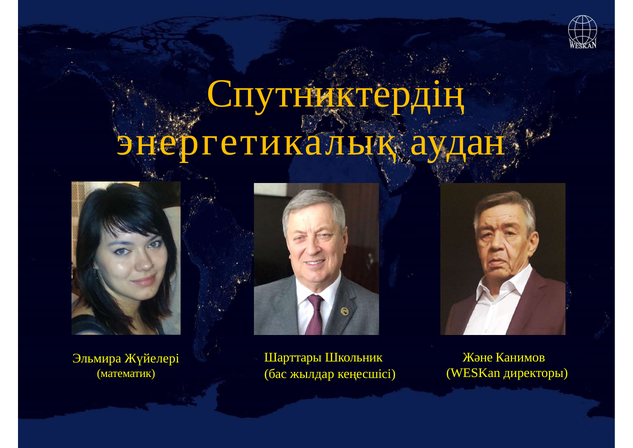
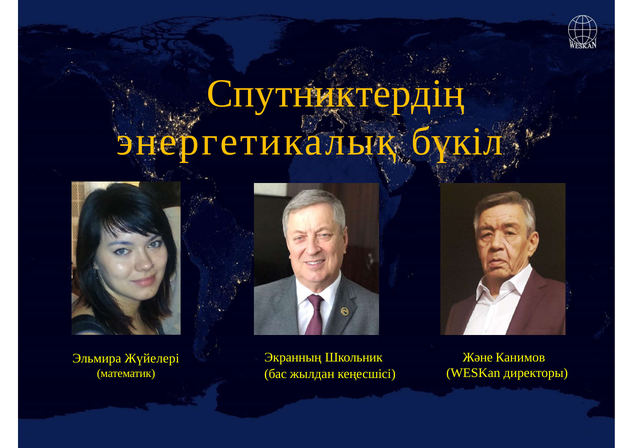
аудан: аудан -> бүкіл (457, 141)
Шарттары: Шарттары -> Экранның (293, 357)
жылдар: жылдар -> жылдан (312, 374)
